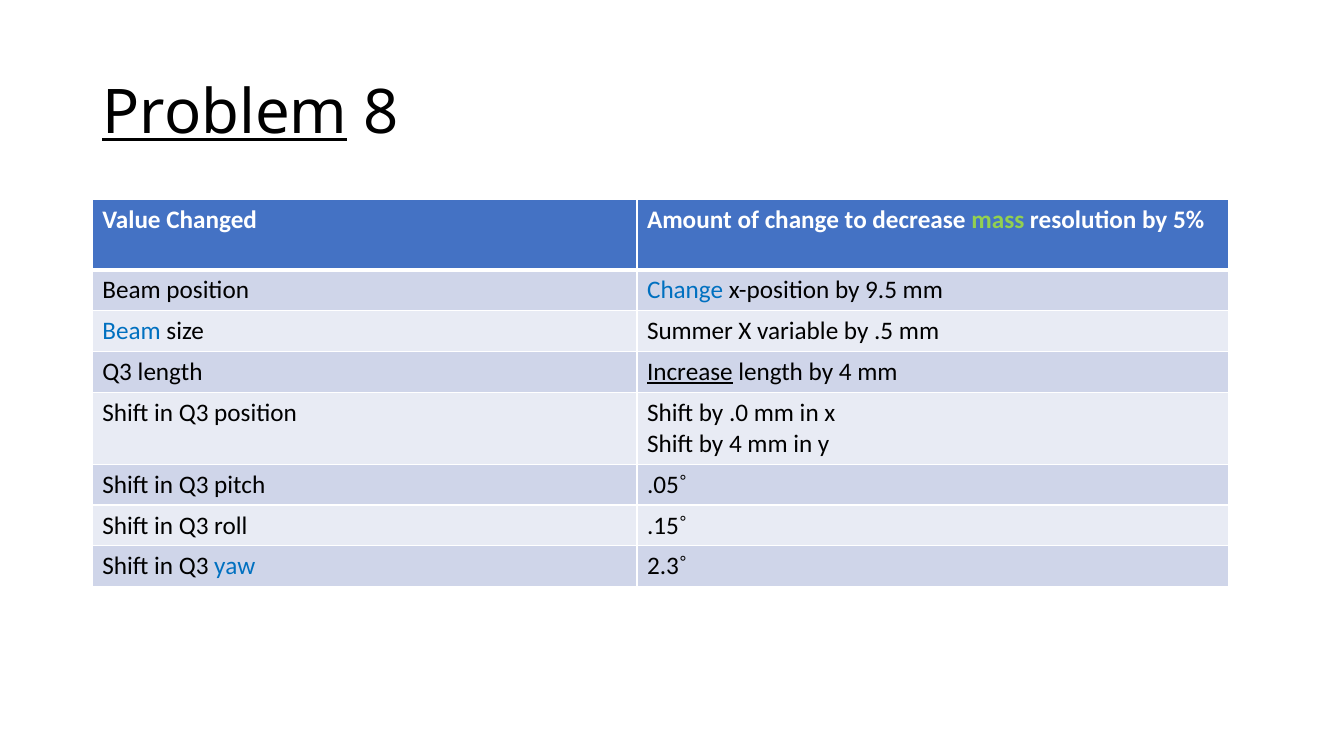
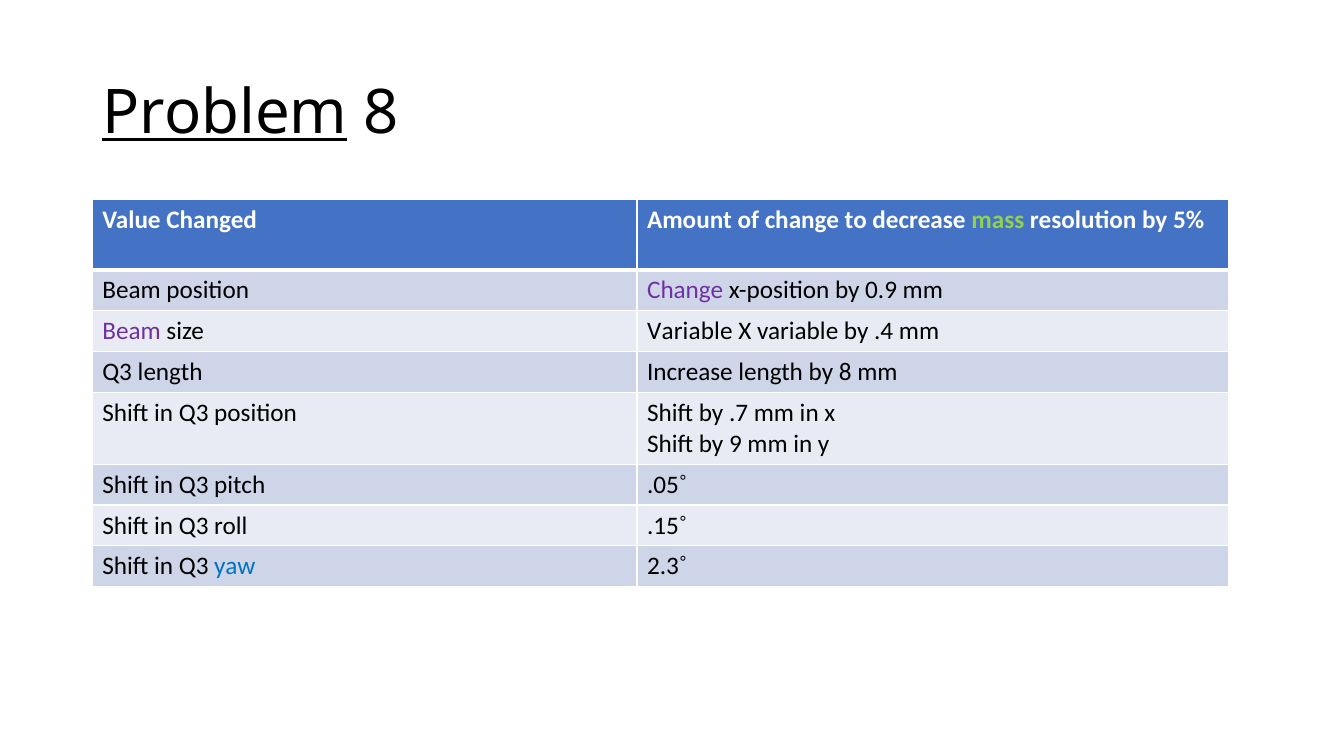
Change colour: blue -> purple (685, 291)
9.5: 9.5 -> 0.9 (881, 291)
Beam colour: blue -> purple (132, 331)
size Summer: Summer -> Variable (690, 331)
.5: .5 -> .4 (884, 331)
Increase underline: present -> none (690, 372)
length by 4: 4 -> 8 (845, 372)
.0: .0 -> .7 (739, 413)
Shift by 4: 4 -> 9 (735, 444)
